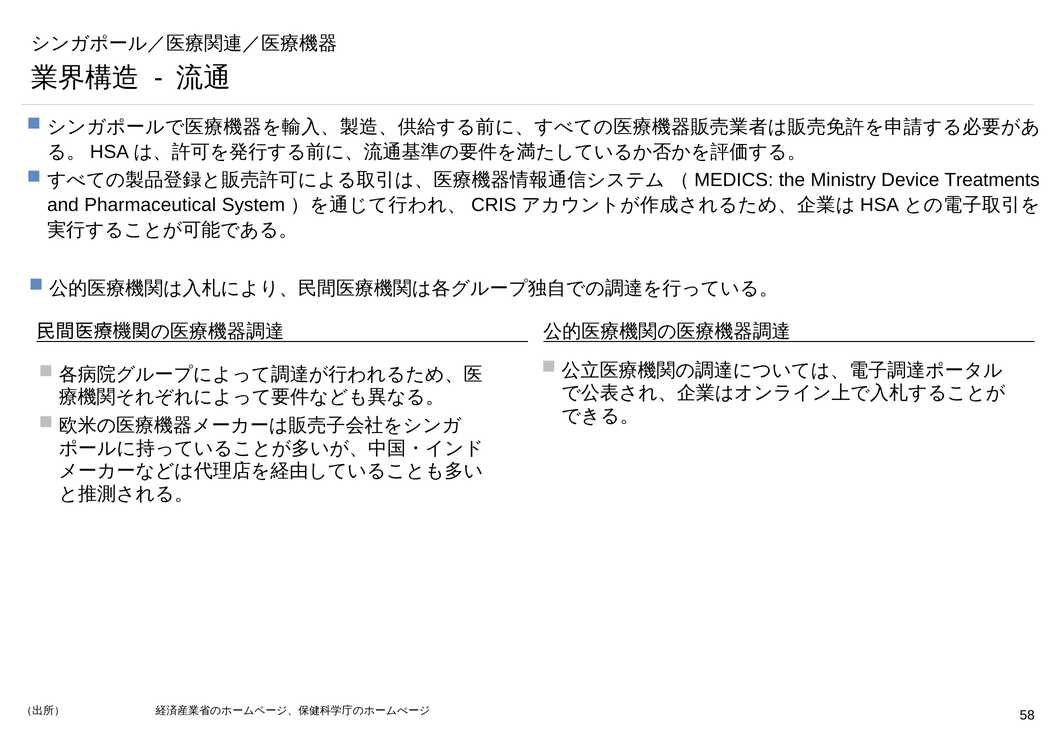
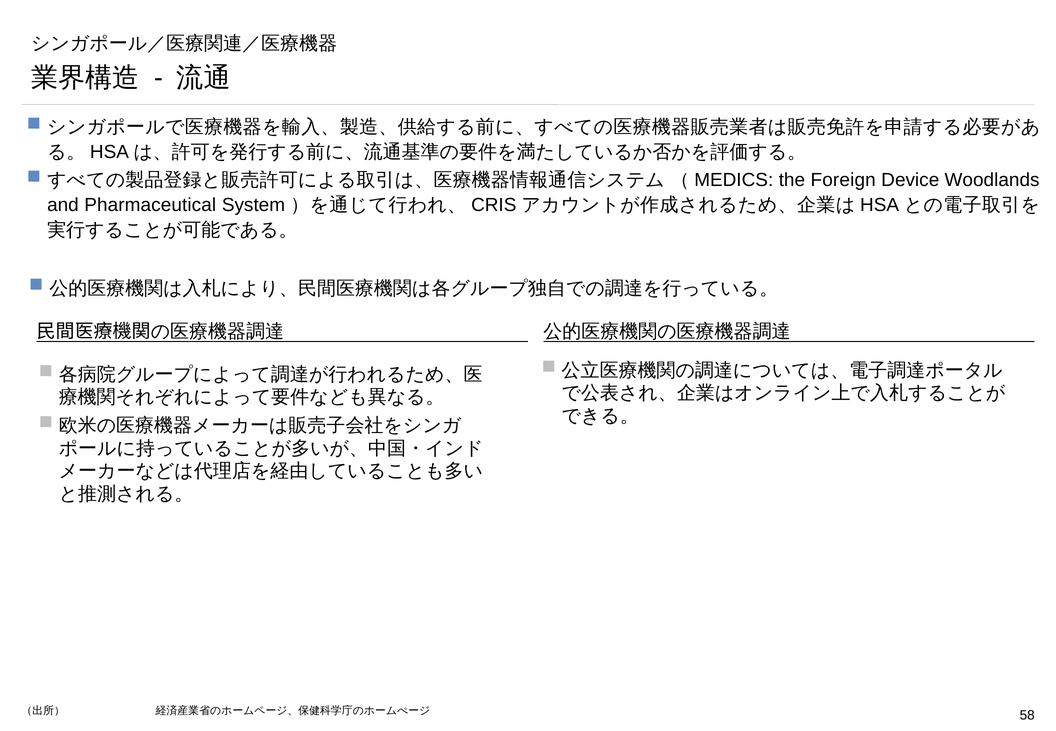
Ministry: Ministry -> Foreign (843, 180)
Treatments: Treatments -> Woodlands (992, 180)
